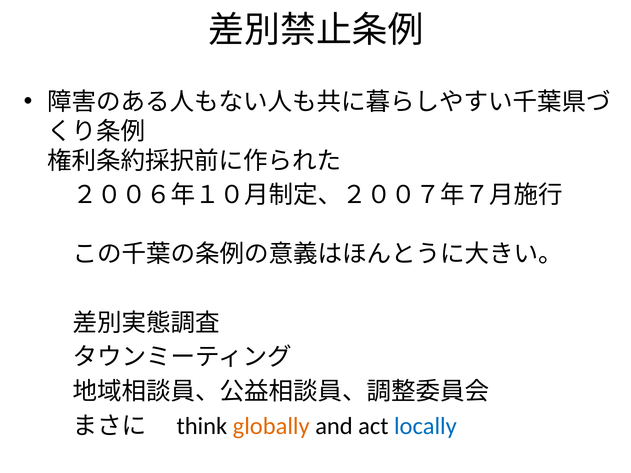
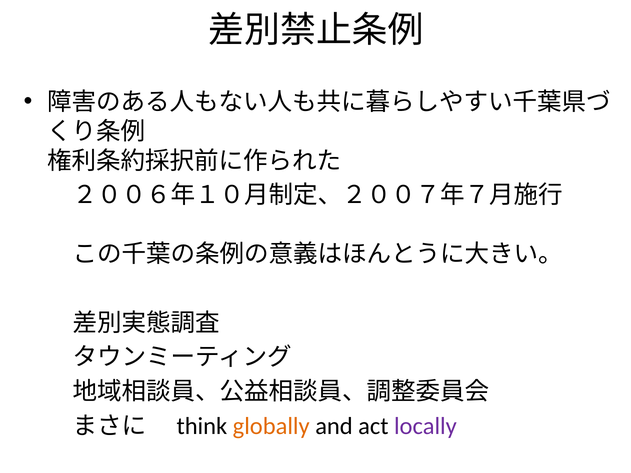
locally colour: blue -> purple (425, 426)
